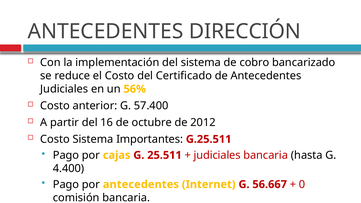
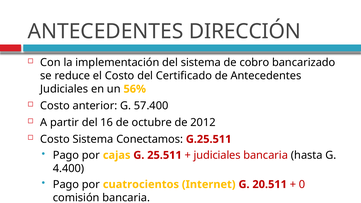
Importantes: Importantes -> Conectamos (150, 139)
por antecedentes: antecedentes -> cuatrocientos (141, 184)
56.667: 56.667 -> 20.511 (270, 184)
